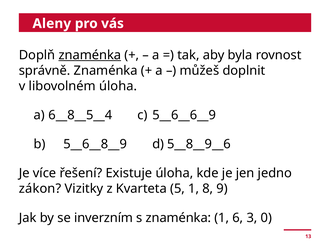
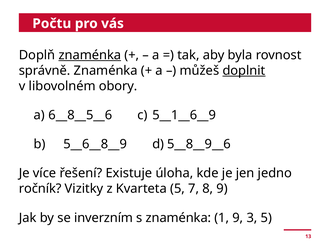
Aleny: Aleny -> Počtu (52, 23)
doplnit underline: none -> present (244, 70)
libovolném úloha: úloha -> obory (118, 86)
6__8__5__4: 6__8__5__4 -> 6__8__5__6 (80, 115)
5__6__6__9: 5__6__6__9 -> 5__1__6__9 (184, 115)
zákon: zákon -> ročník (40, 188)
5 1: 1 -> 7 (194, 188)
1 6: 6 -> 9 (238, 217)
3 0: 0 -> 5 (266, 217)
